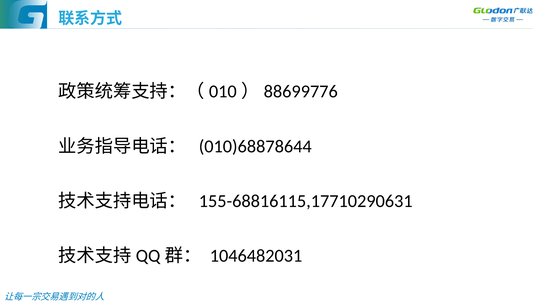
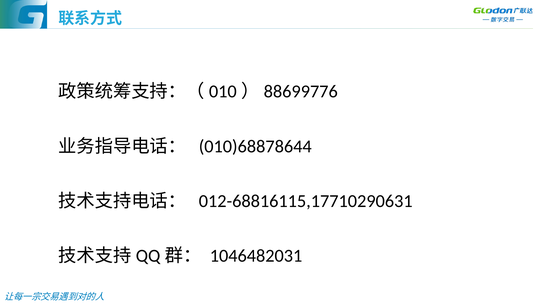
155-68816115,17710290631: 155-68816115,17710290631 -> 012-68816115,17710290631 (306, 201)
